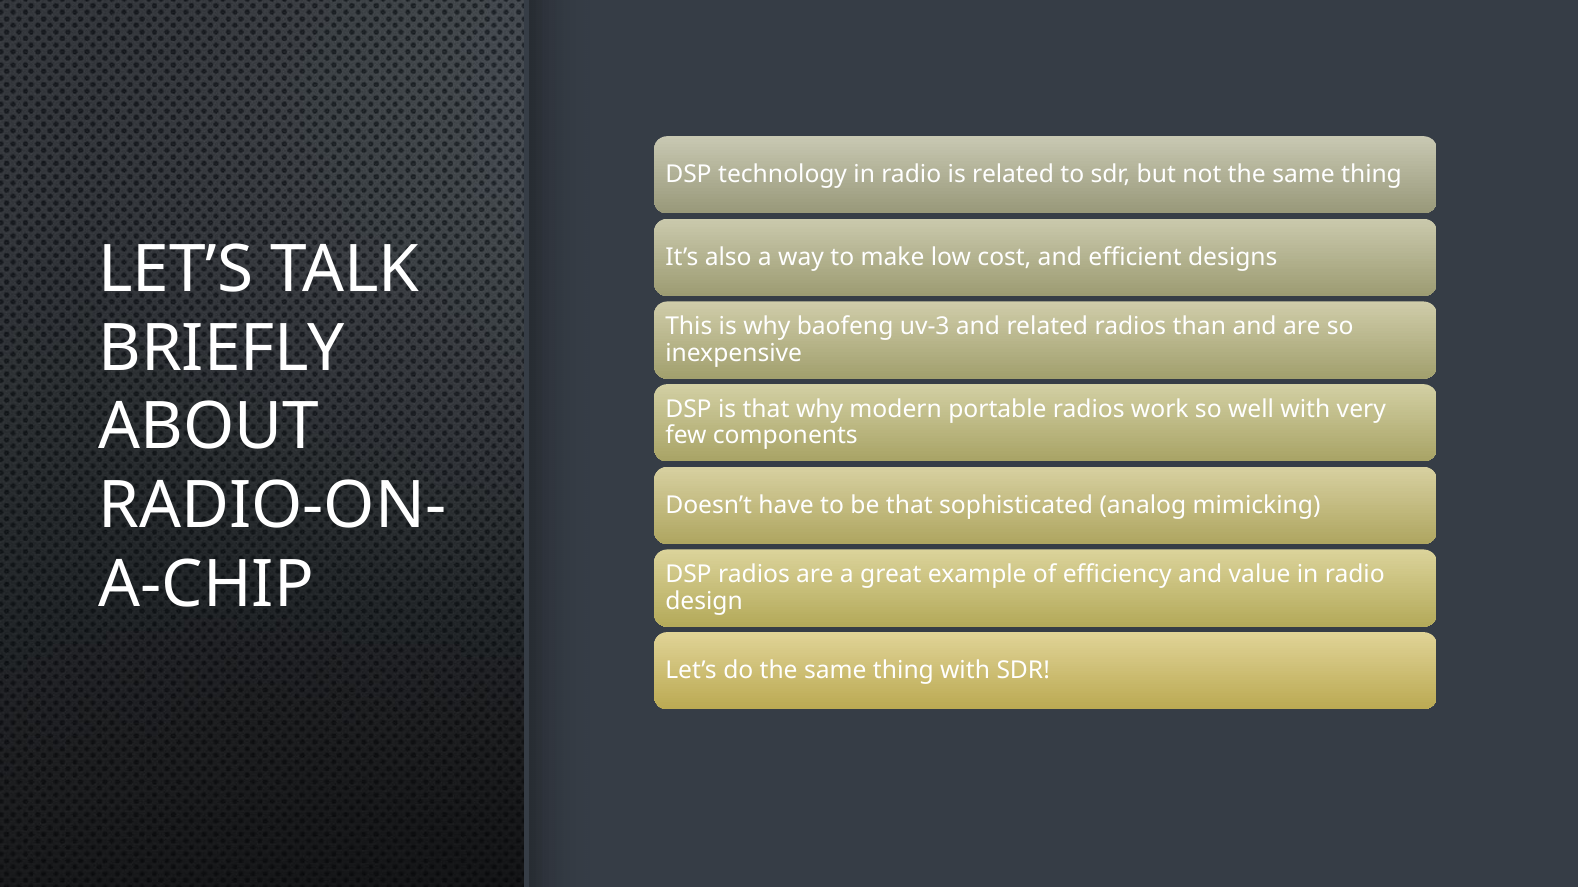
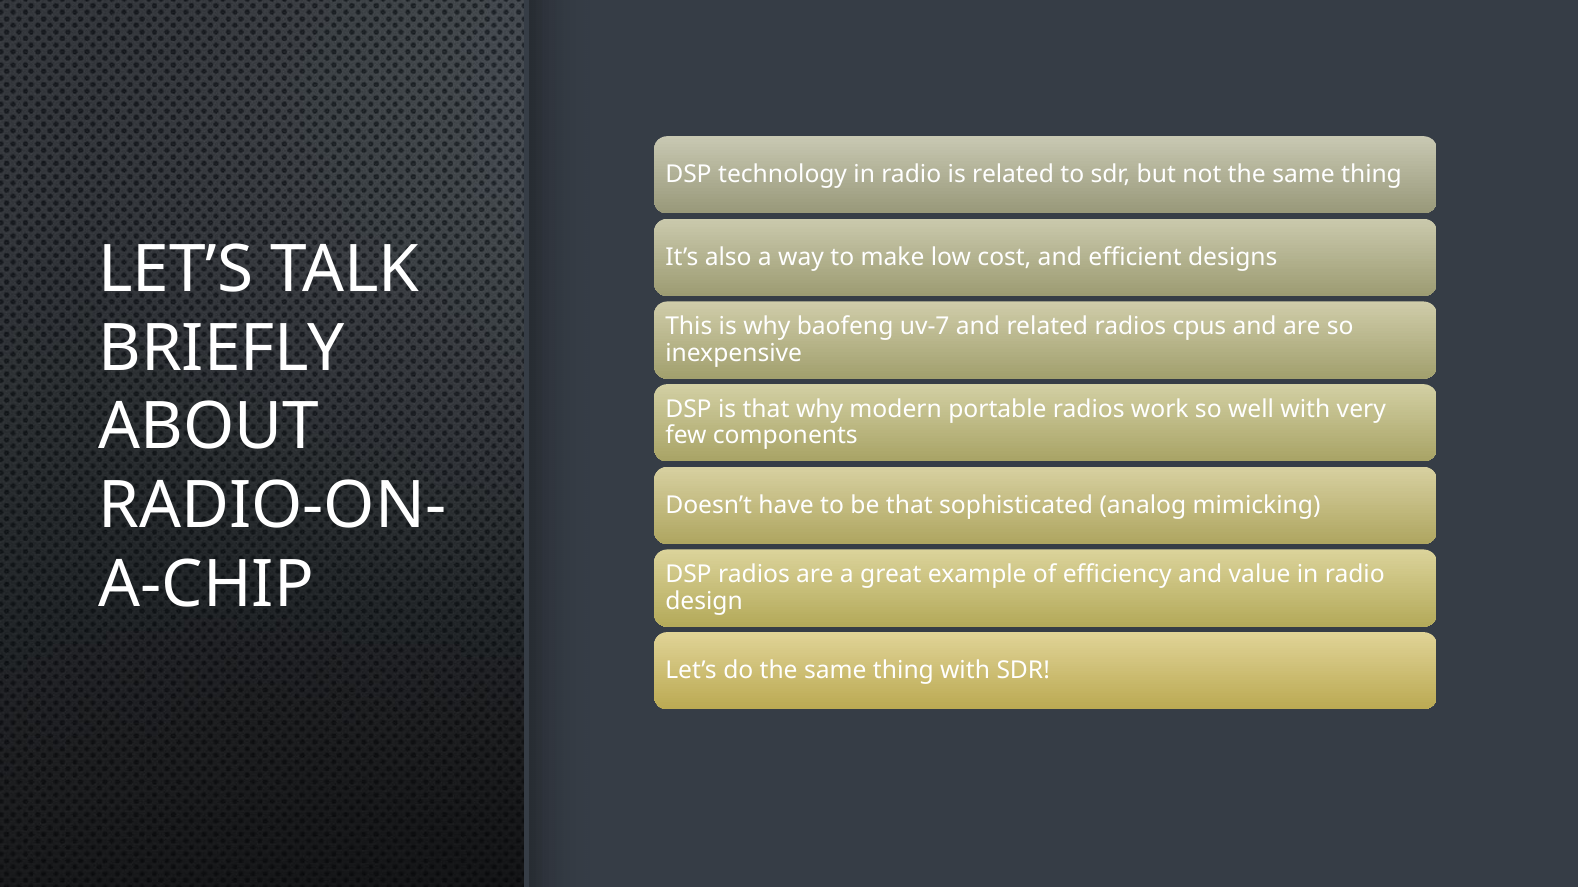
uv-3: uv-3 -> uv-7 (925, 327)
than: than -> cpus (1199, 327)
